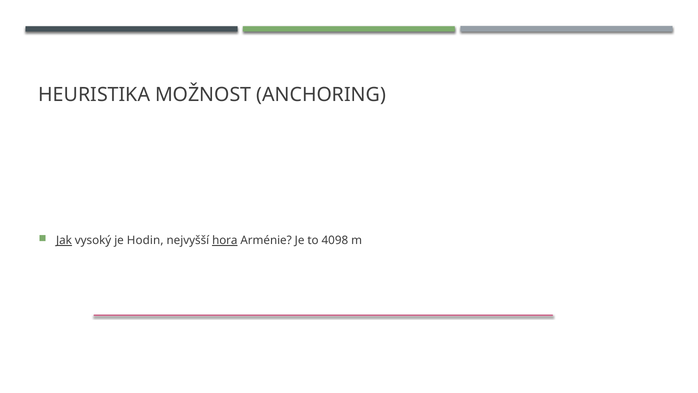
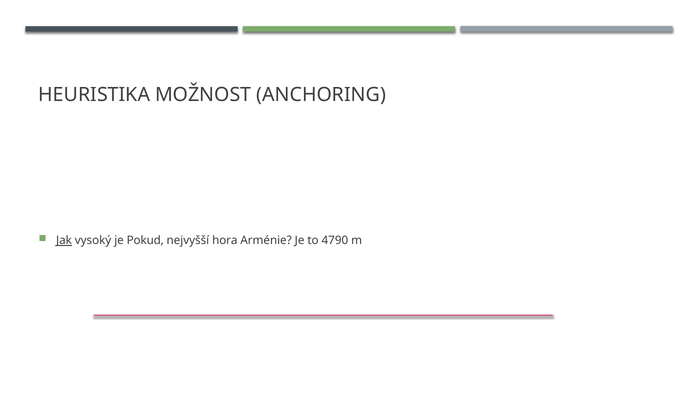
Hodin: Hodin -> Pokud (145, 240)
hora underline: present -> none (225, 240)
4098: 4098 -> 4790 (335, 240)
